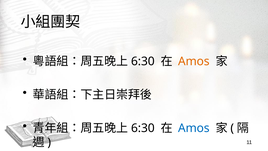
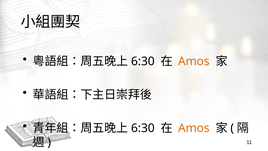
Amos colour: blue -> orange (194, 128)
